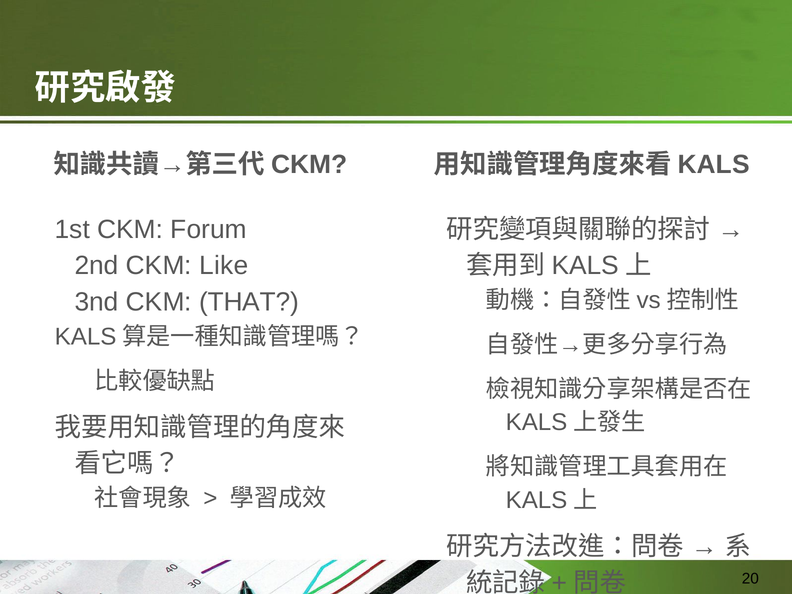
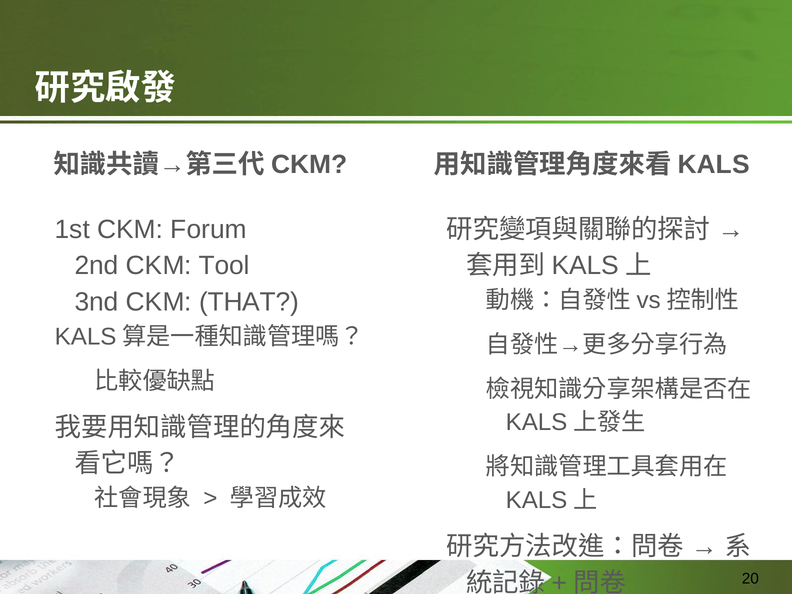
Like: Like -> Tool (224, 266)
